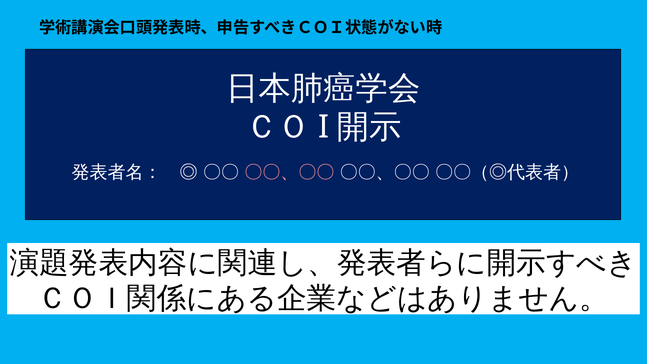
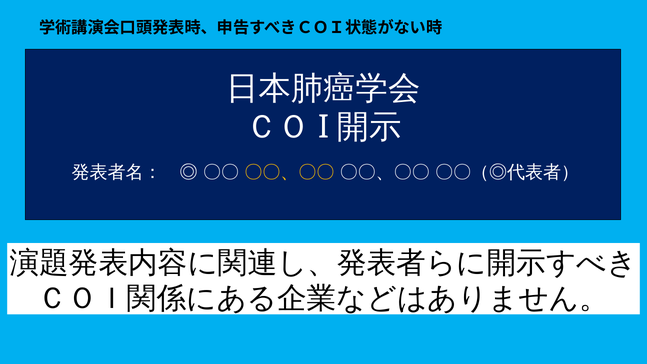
〇〇、〇〇 colour: pink -> yellow (289, 172)
